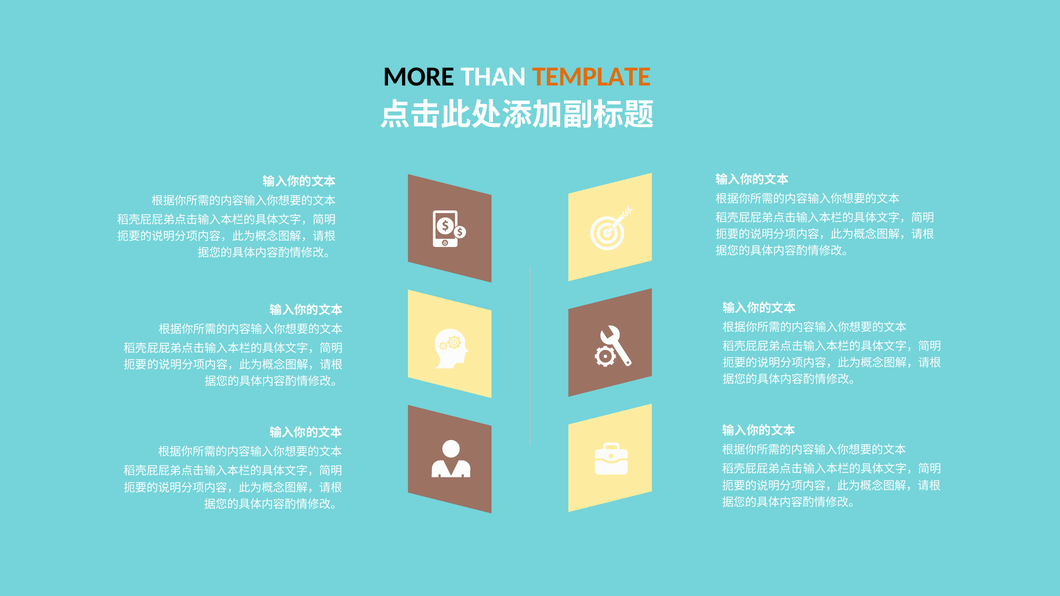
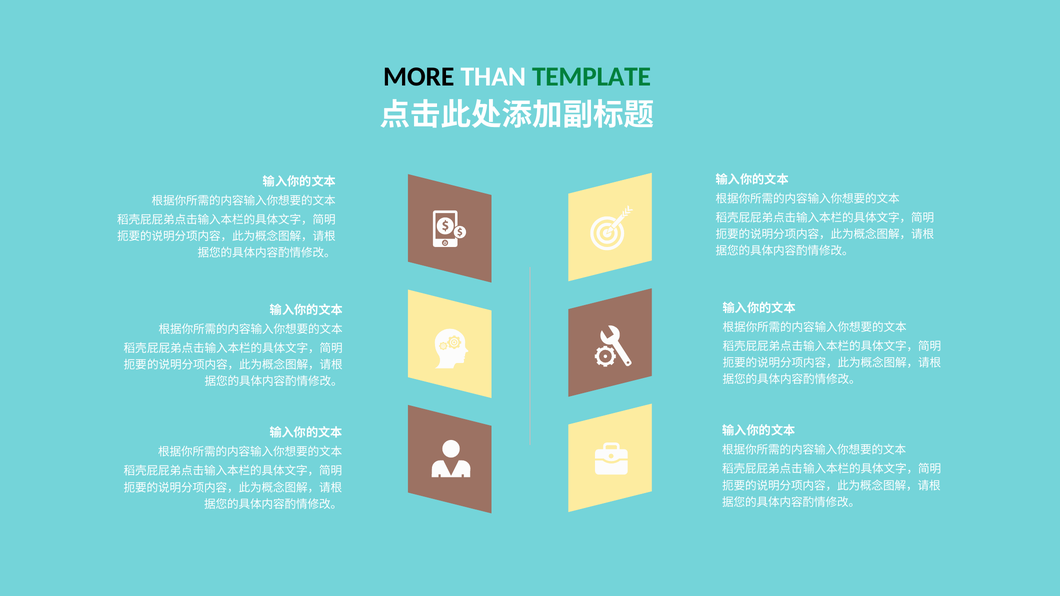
TEMPLATE colour: orange -> green (591, 77)
